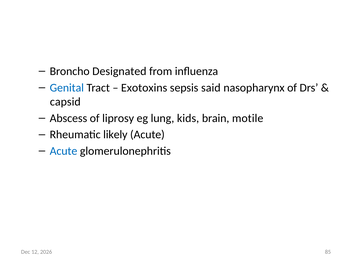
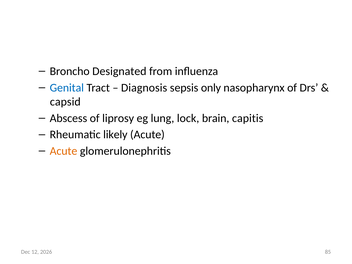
Exotoxins: Exotoxins -> Diagnosis (144, 88)
said: said -> only (211, 88)
kids: kids -> lock (188, 118)
motile: motile -> capitis (248, 118)
Acute colour: blue -> orange (63, 151)
